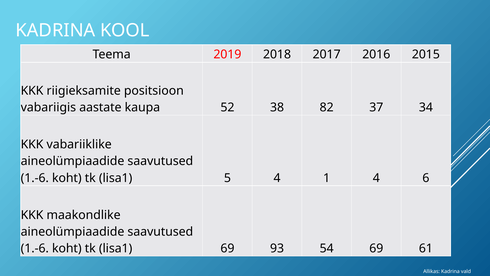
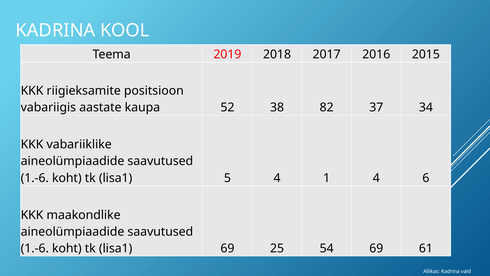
93: 93 -> 25 (277, 248)
